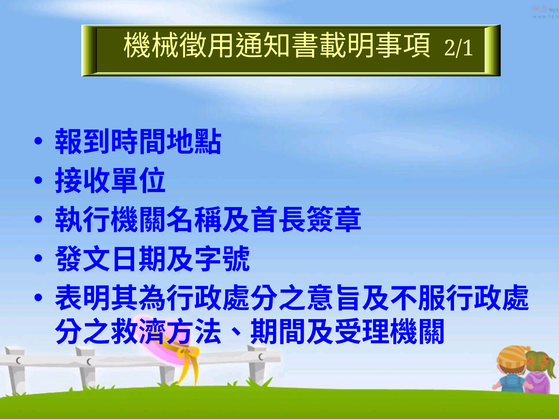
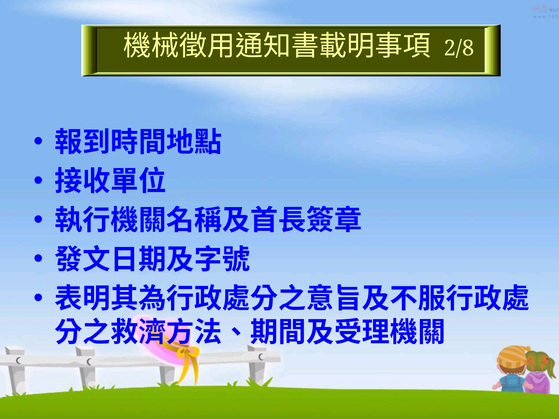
2/1: 2/1 -> 2/8 (459, 48)
